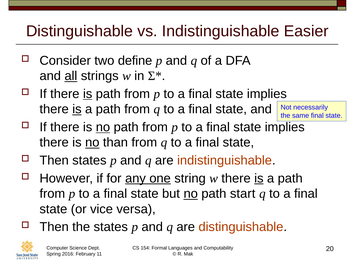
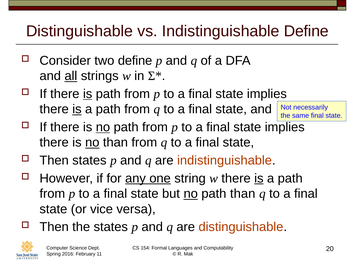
Indistinguishable Easier: Easier -> Define (306, 31)
path start: start -> than (243, 194)
